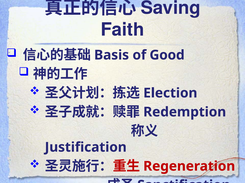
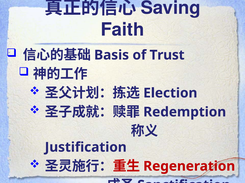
Good: Good -> Trust (167, 55)
